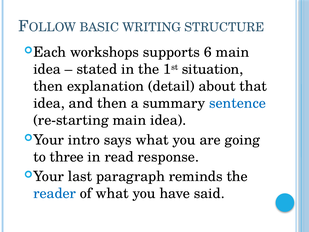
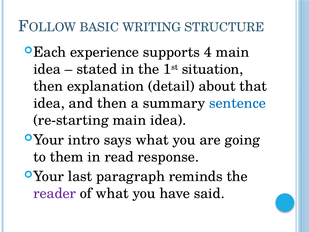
workshops: workshops -> experience (104, 52)
6: 6 -> 4 (208, 52)
three: three -> them (67, 157)
reader colour: blue -> purple (55, 193)
